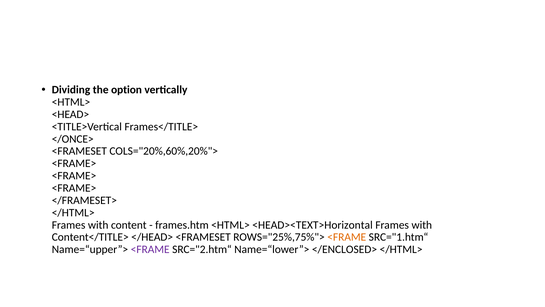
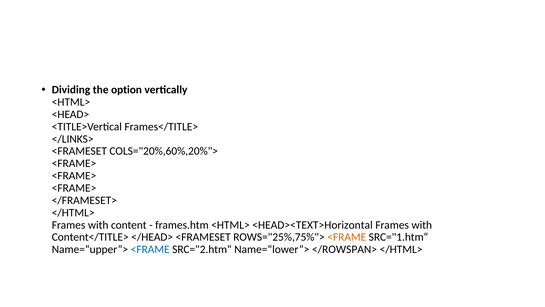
</ONCE>: </ONCE> -> </LINKS> (73, 139)
<FRAME colour: purple -> blue (150, 249)
</ENCLOSED>: </ENCLOSED> -> </ROWSPAN> (345, 249)
